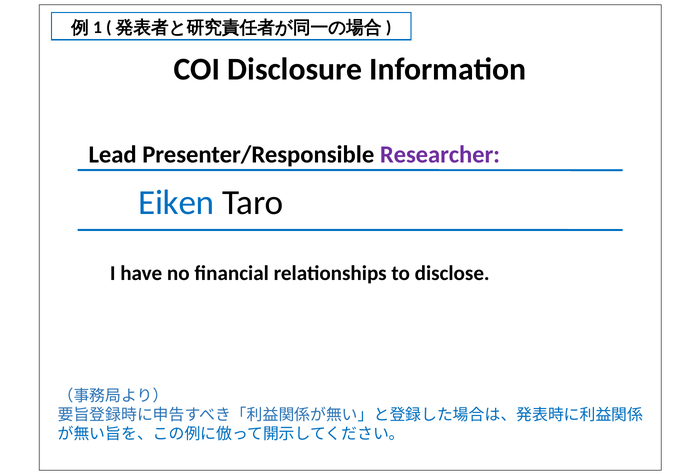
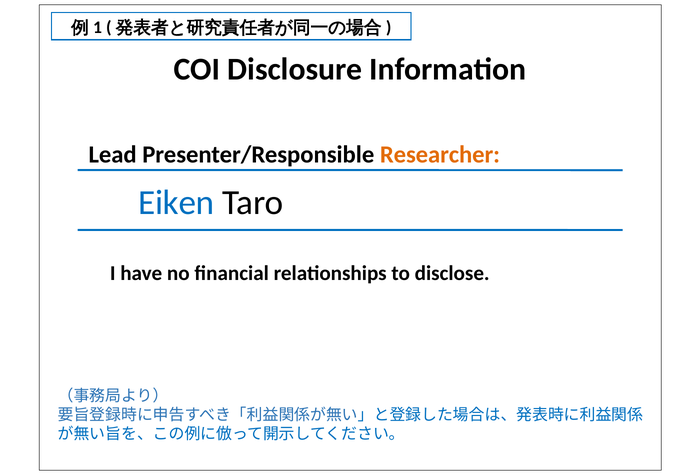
Researcher colour: purple -> orange (440, 155)
